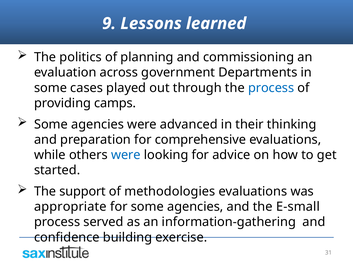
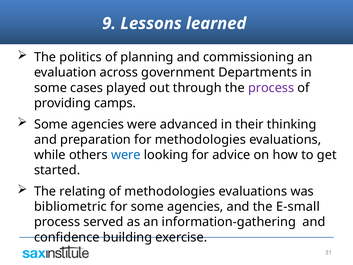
process colour: blue -> purple (271, 88)
for comprehensive: comprehensive -> methodologies (200, 139)
support: support -> relating (83, 191)
appropriate: appropriate -> bibliometric (70, 207)
